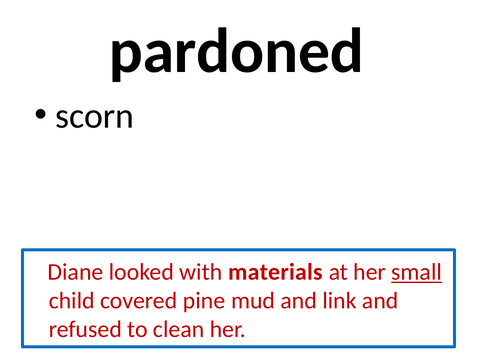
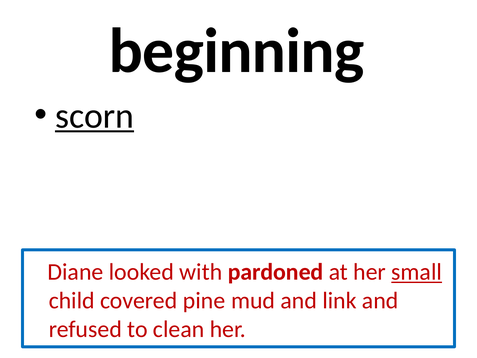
pardoned: pardoned -> beginning (237, 51)
scorn underline: none -> present (95, 116)
materials: materials -> pardoned (276, 272)
